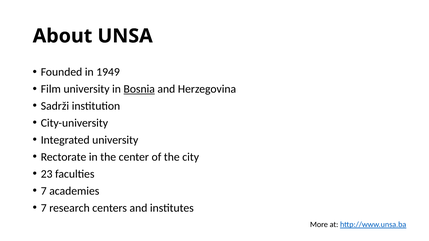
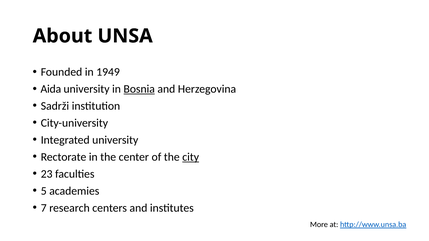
Film: Film -> Aida (51, 89)
city underline: none -> present (191, 157)
7: 7 -> 5 (44, 191)
